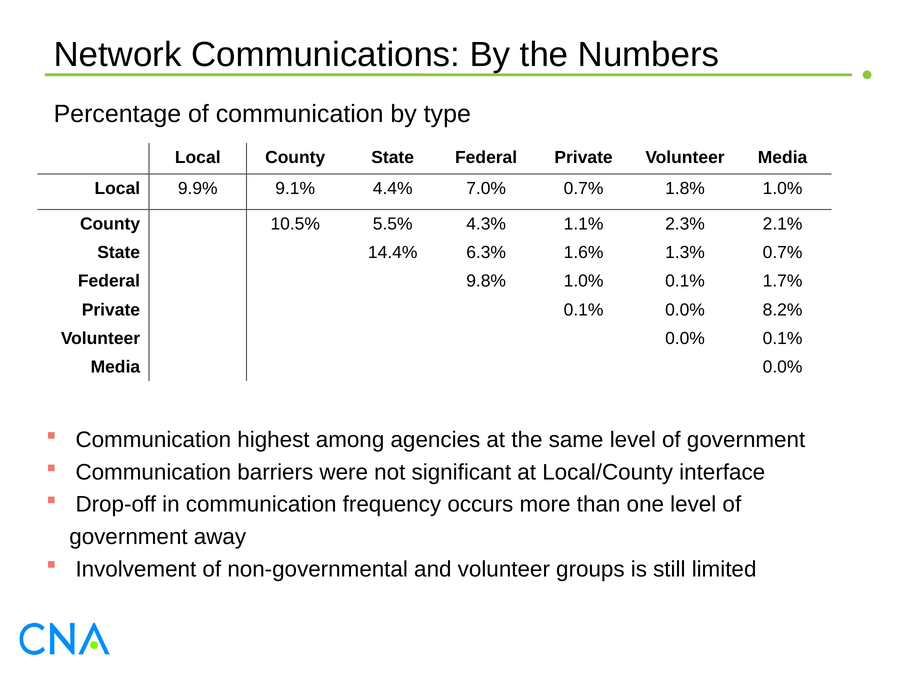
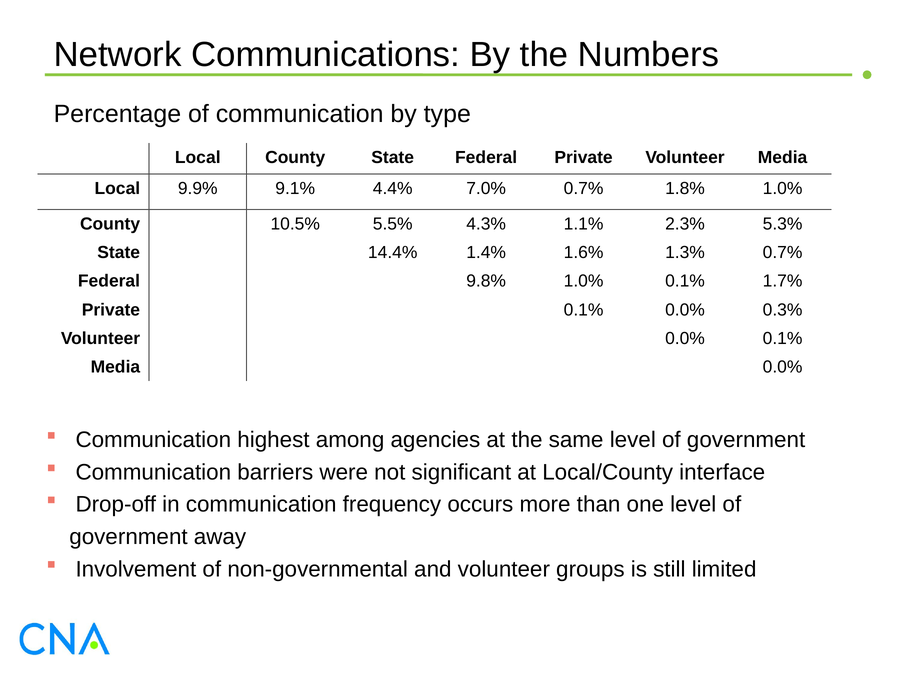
2.1%: 2.1% -> 5.3% (783, 224)
6.3%: 6.3% -> 1.4% (486, 252)
8.2%: 8.2% -> 0.3% (783, 310)
